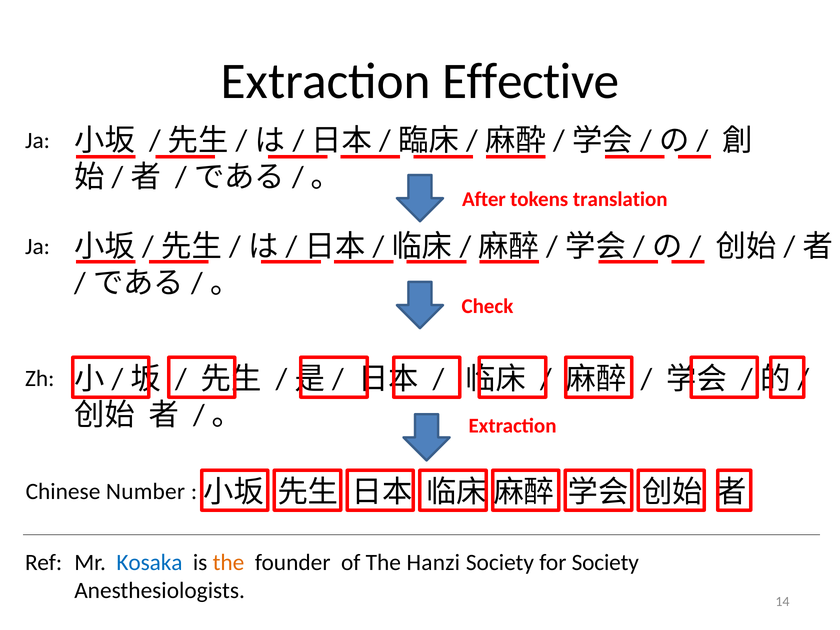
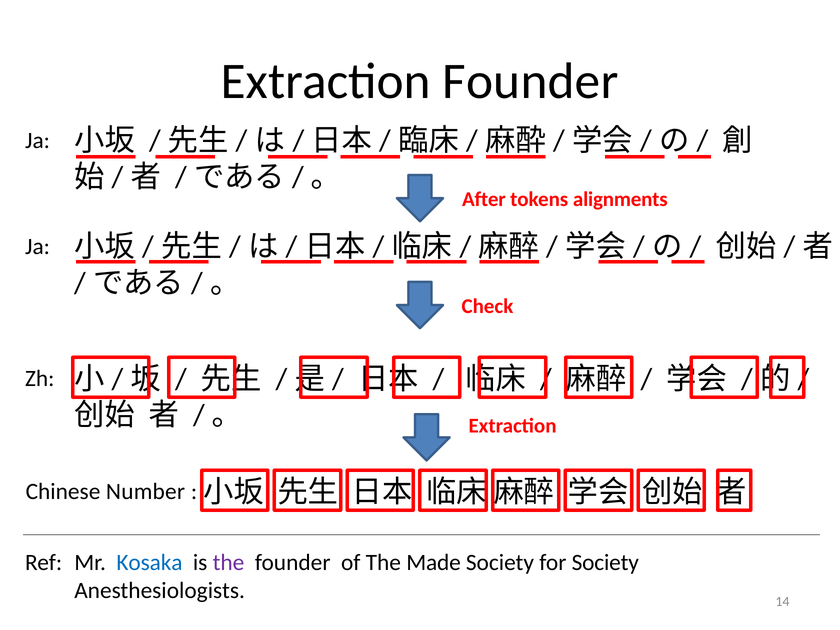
Extraction Effective: Effective -> Founder (530, 81)
translation: translation -> alignments (620, 199)
the colour: orange -> purple (228, 563)
Hanzi: Hanzi -> Made (434, 563)
